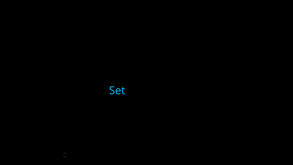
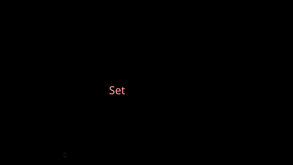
Set colour: light blue -> pink (117, 91)
